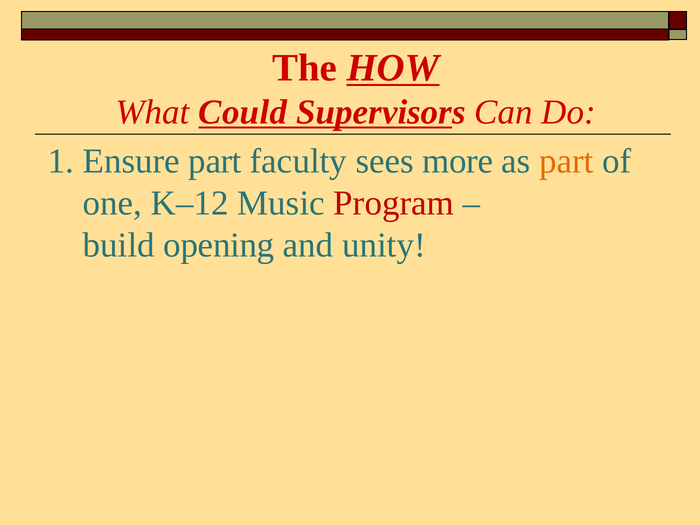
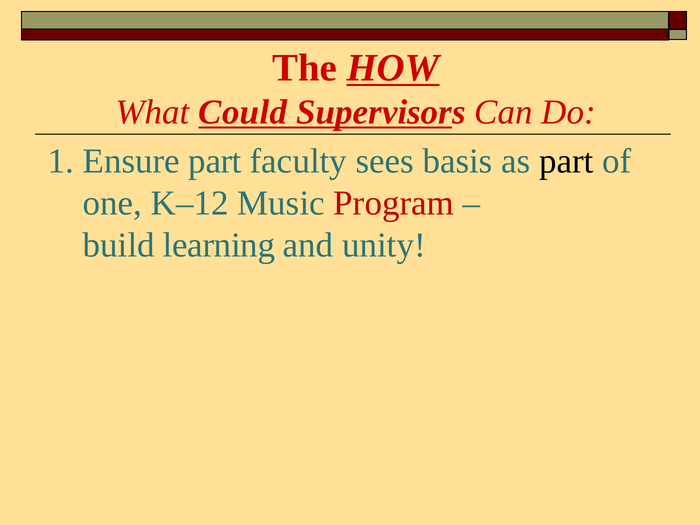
more: more -> basis (458, 161)
part colour: orange -> black (566, 161)
opening: opening -> learning (219, 245)
